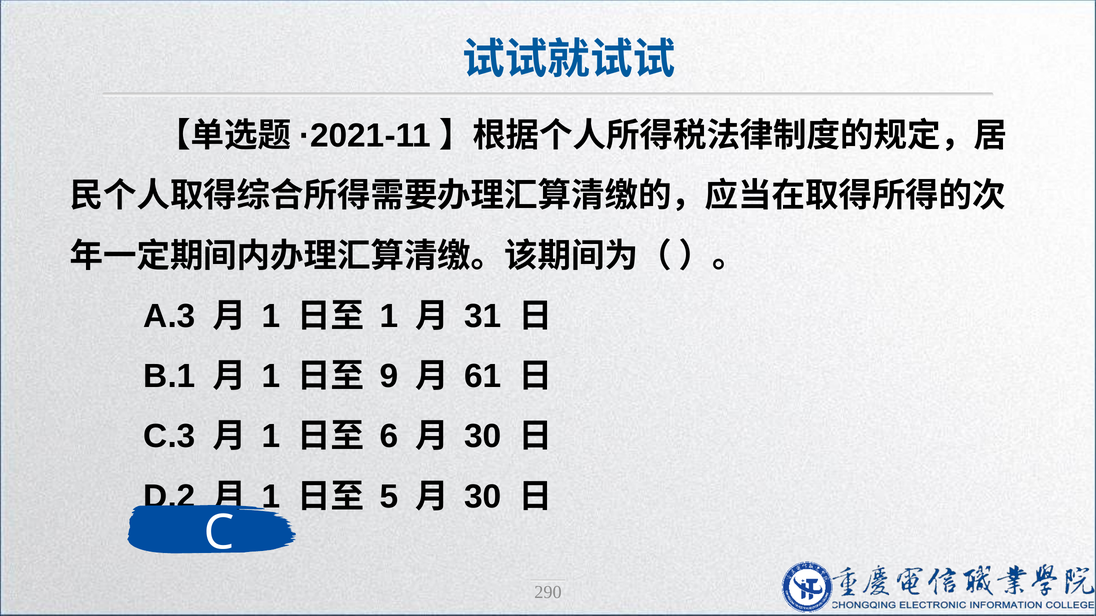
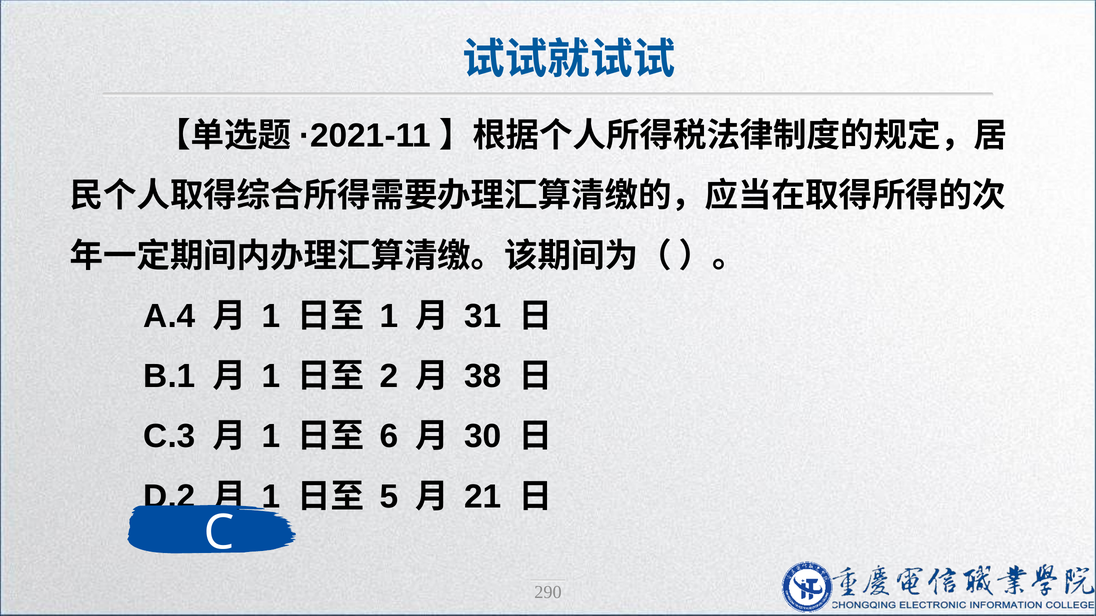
A.3: A.3 -> A.4 (169, 316)
9: 9 -> 2 (389, 377)
61: 61 -> 38 (483, 377)
30: 30 -> 21 (483, 497)
